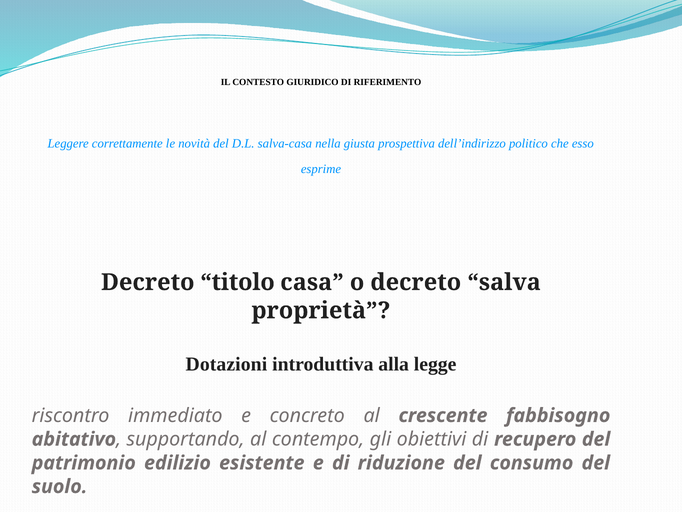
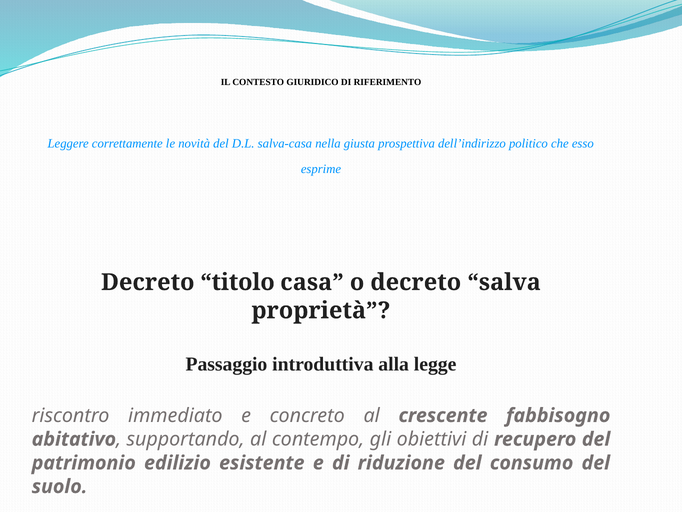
Dotazioni: Dotazioni -> Passaggio (226, 364)
